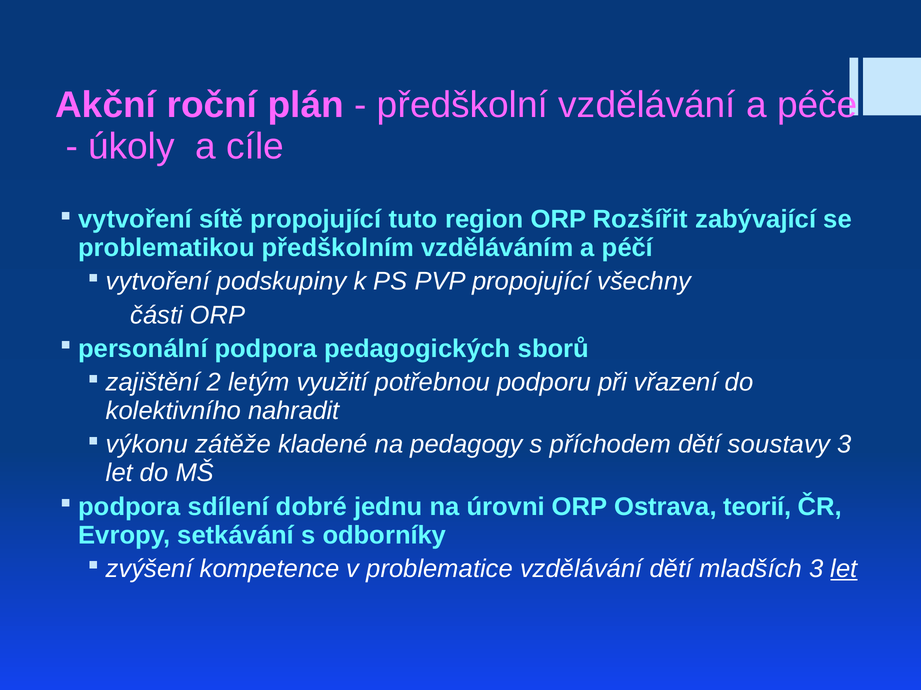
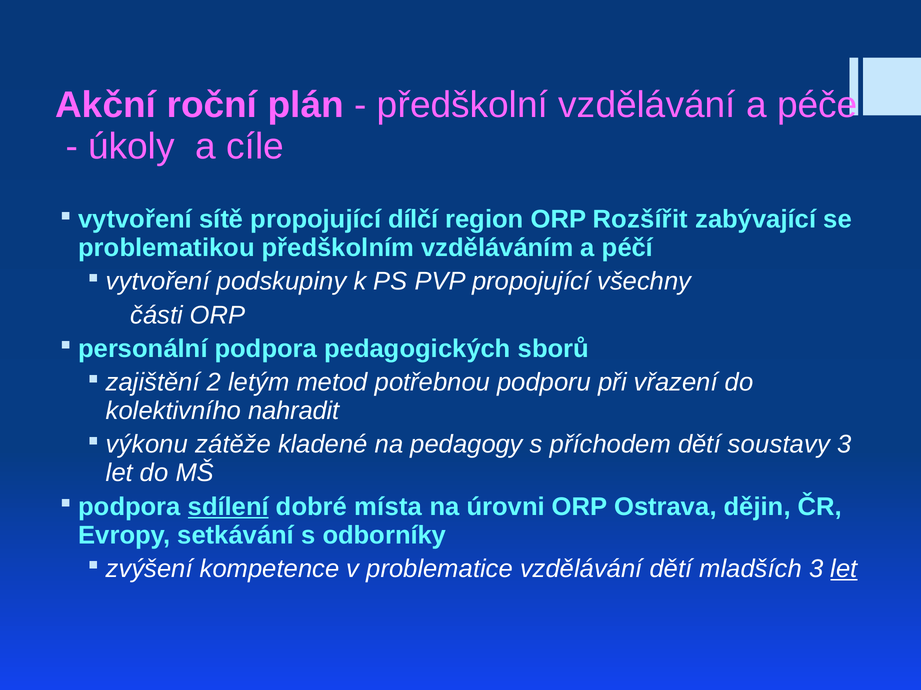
tuto: tuto -> dílčí (413, 220)
využití: využití -> metod (332, 383)
sdílení underline: none -> present (228, 507)
jednu: jednu -> místa (388, 507)
teorií: teorií -> dějin (757, 507)
